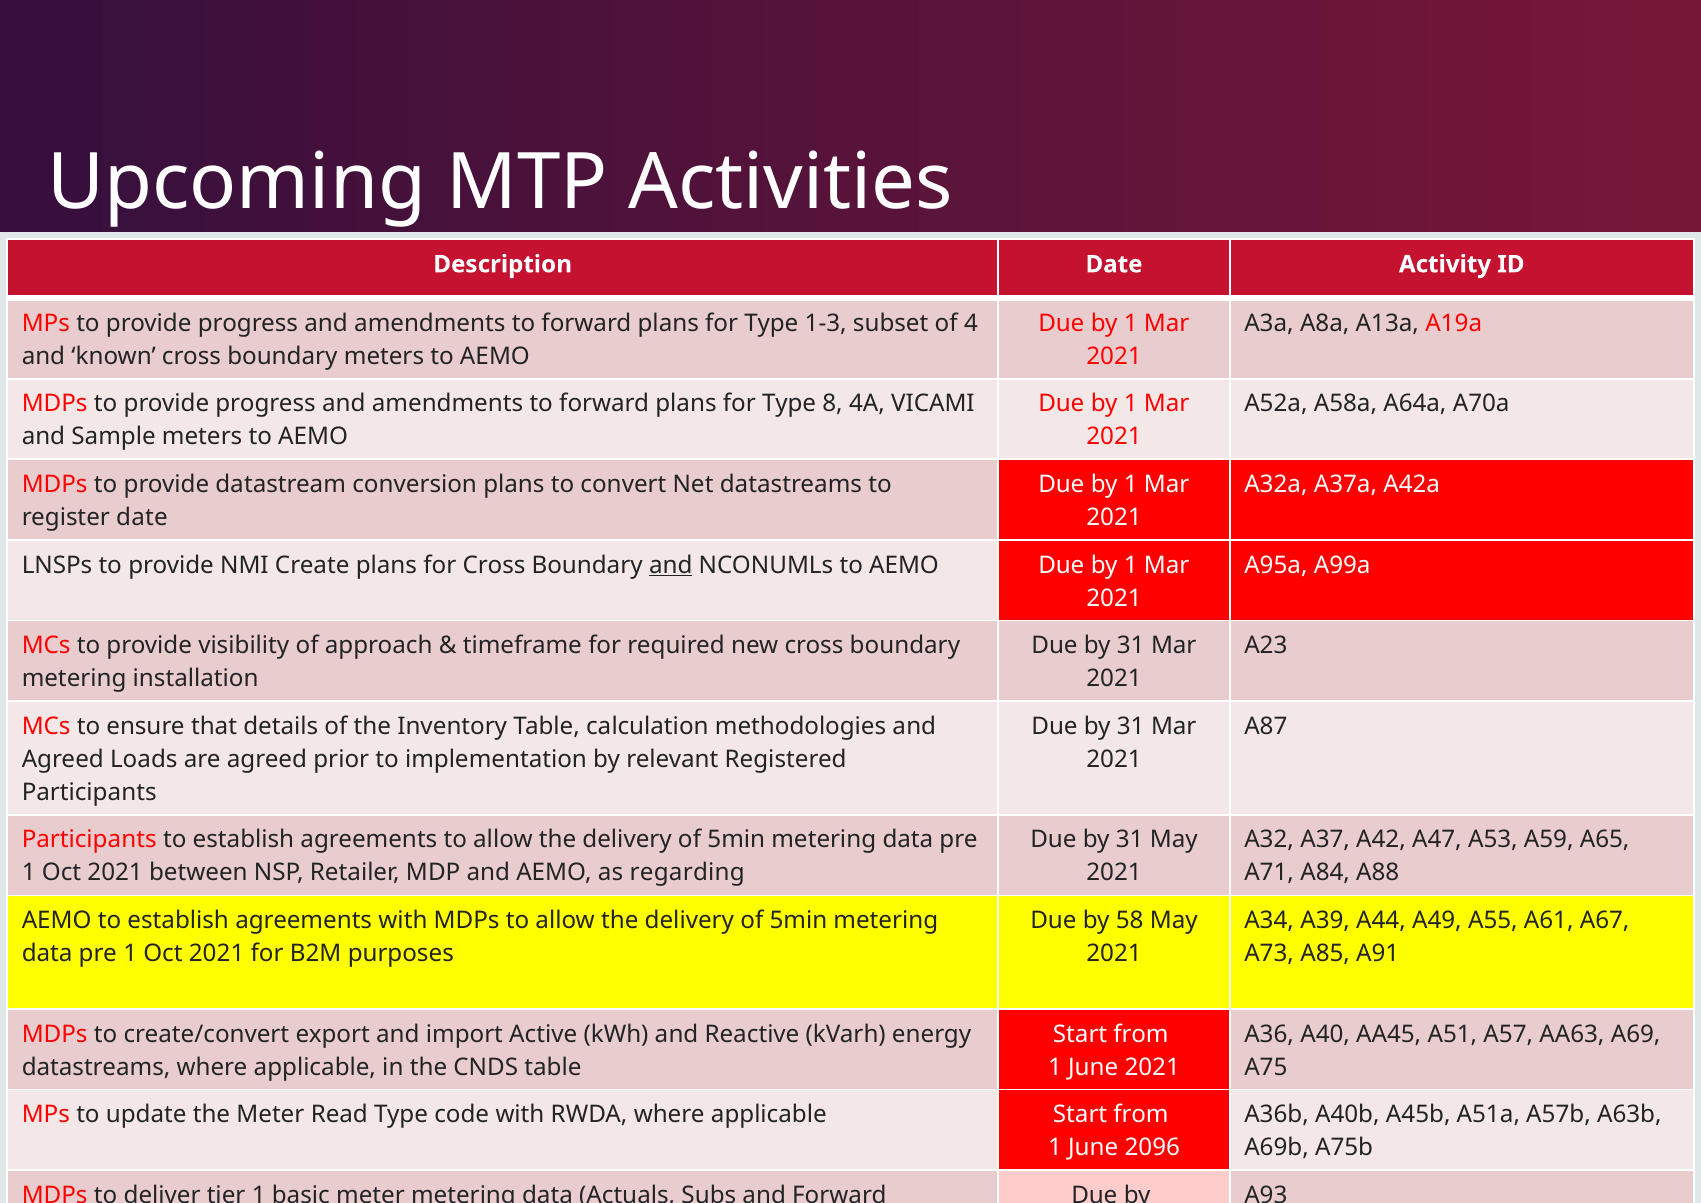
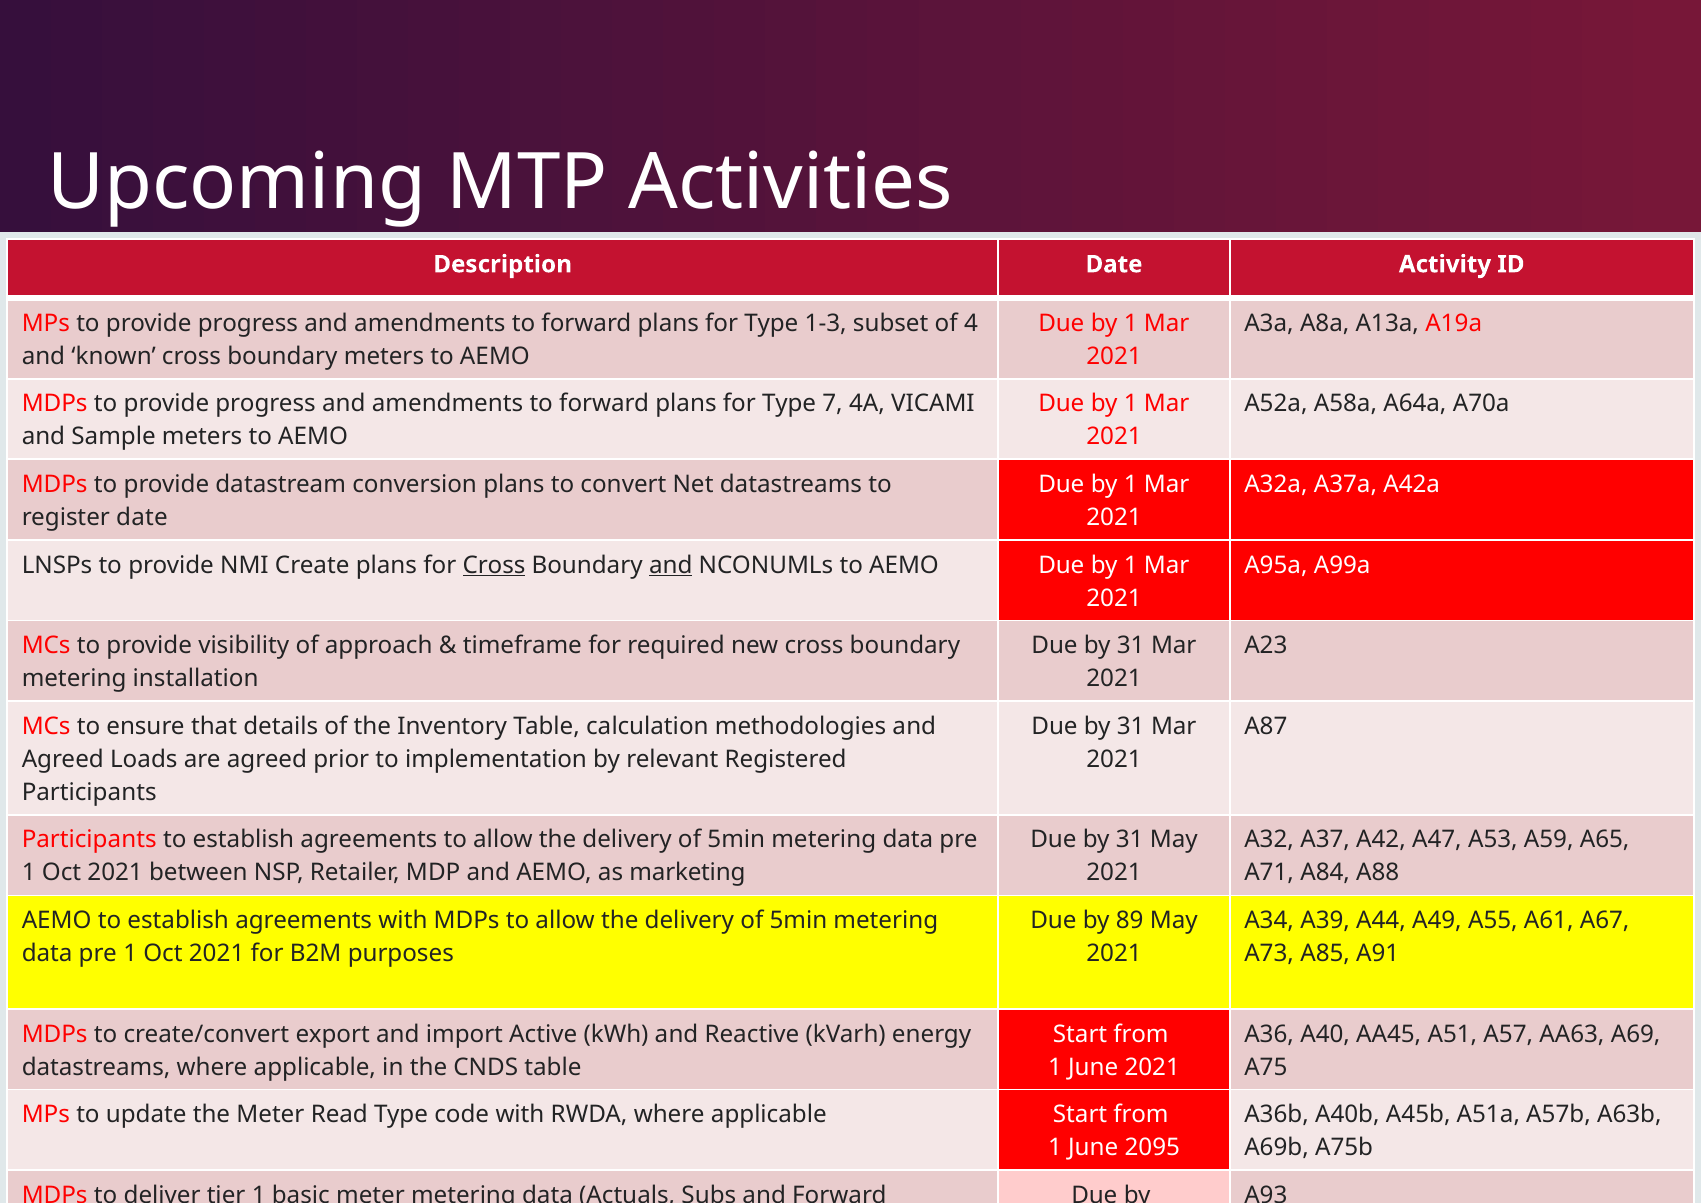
8: 8 -> 7 (833, 404)
Cross underline: none -> present (494, 565)
regarding: regarding -> marketing (687, 873)
58: 58 -> 89 (1130, 920)
2096: 2096 -> 2095 (1152, 1148)
